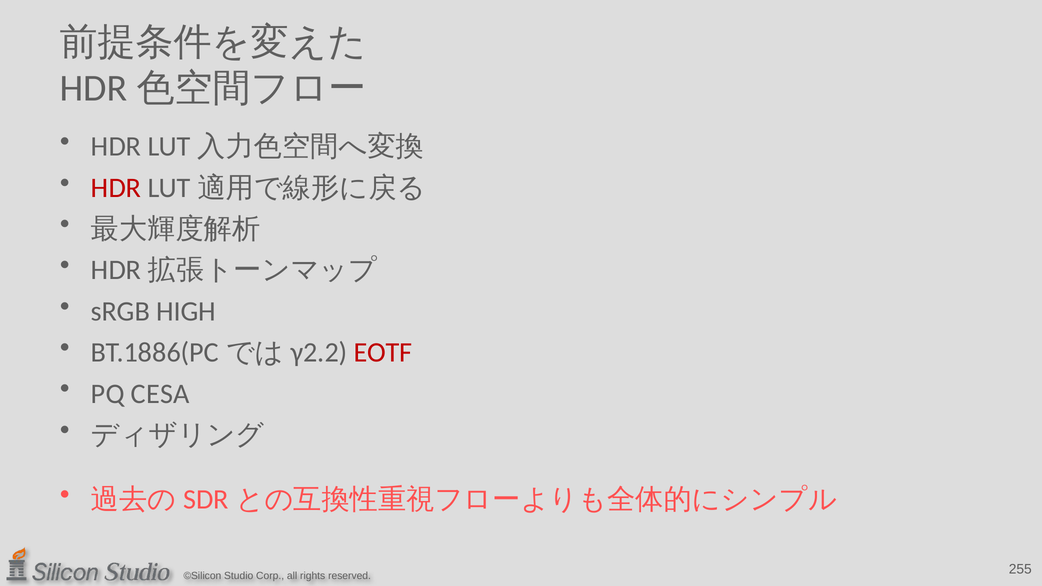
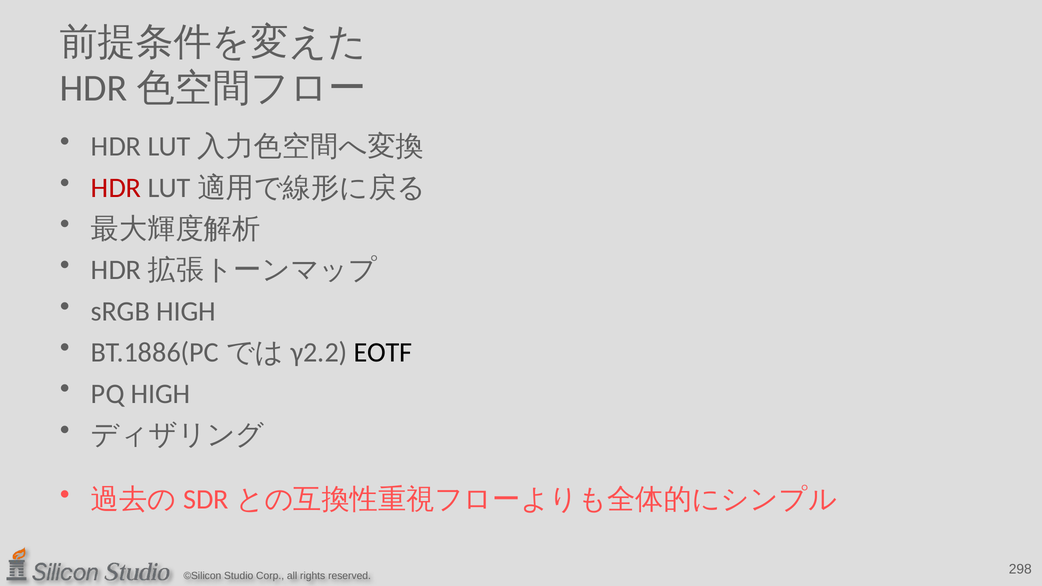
EOTF colour: red -> black (383, 353)
PQ CESA: CESA -> HIGH (161, 394)
255: 255 -> 298 (1020, 569)
